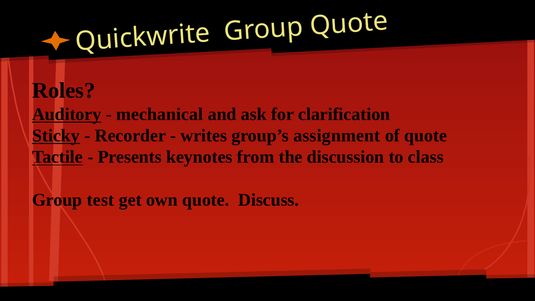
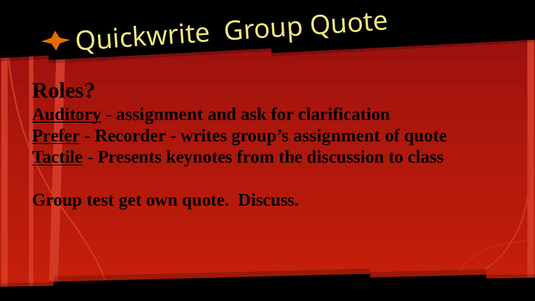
mechanical: mechanical -> assignment (160, 114)
Sticky: Sticky -> Prefer (56, 136)
